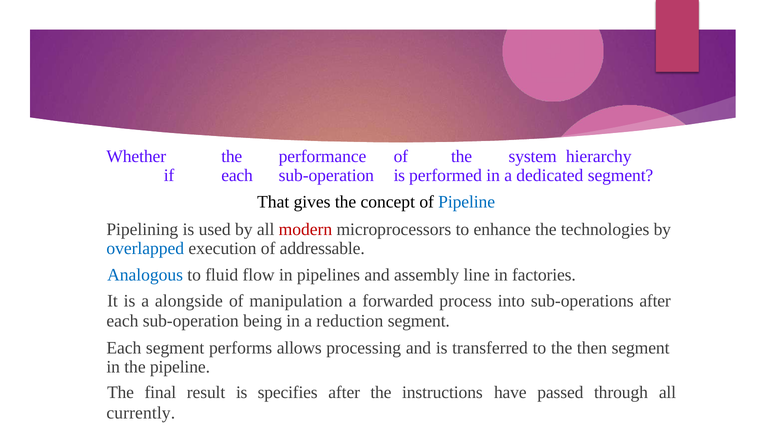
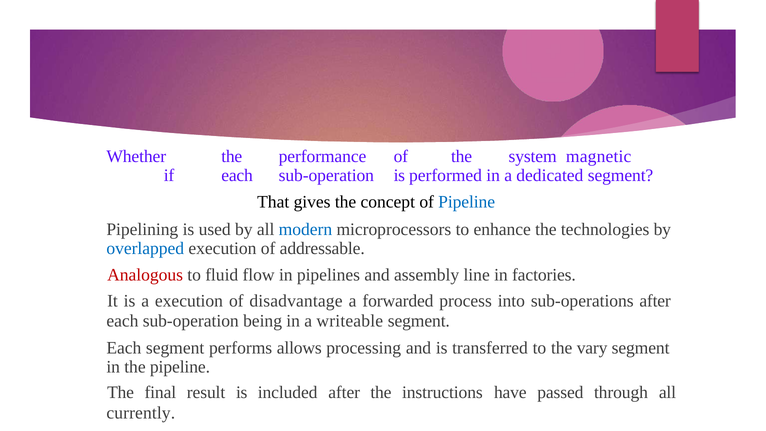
hierarchy: hierarchy -> magnetic (599, 156)
modern colour: red -> blue (305, 229)
Analogous colour: blue -> red (145, 275)
a alongside: alongside -> execution (189, 301)
manipulation: manipulation -> disadvantage (296, 301)
reduction: reduction -> writeable (350, 321)
then: then -> vary (592, 348)
specifies: specifies -> included (288, 393)
